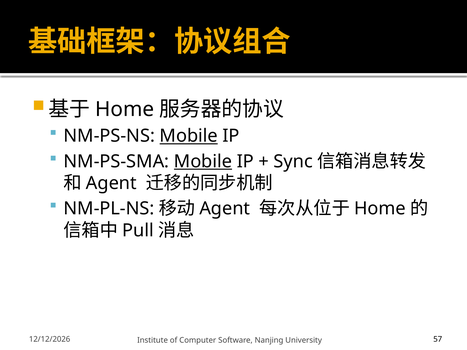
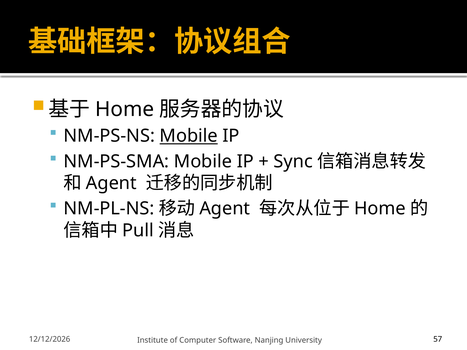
Mobile underline: present -> none (203, 162)
